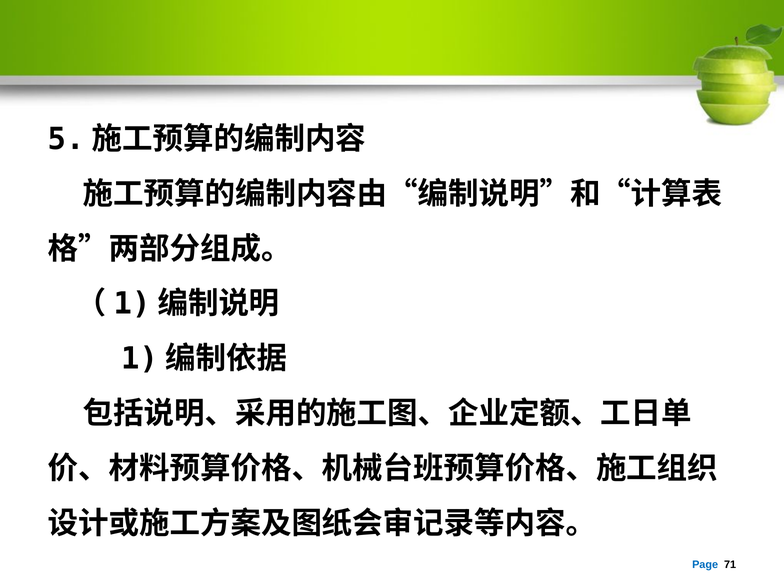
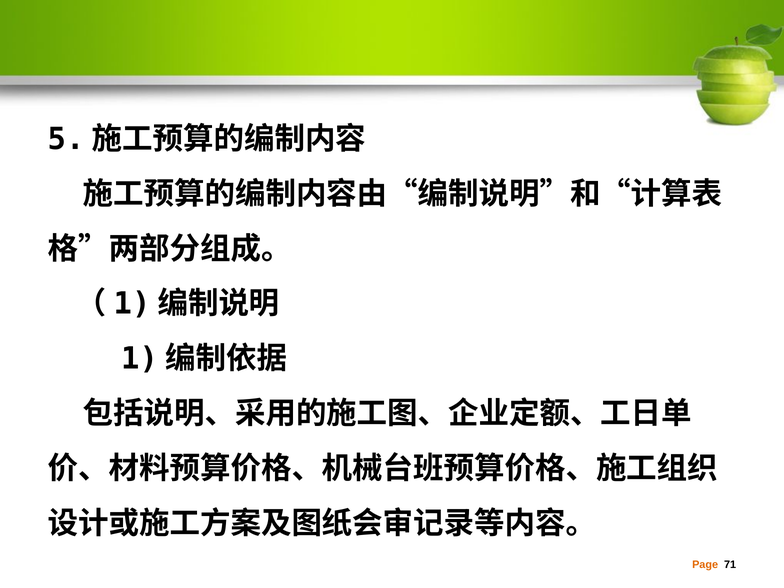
Page colour: blue -> orange (705, 565)
